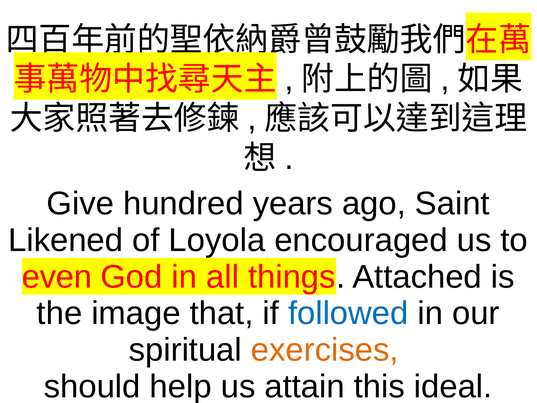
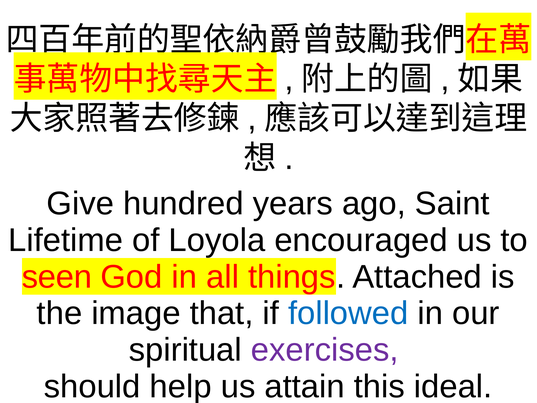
Likened: Likened -> Lifetime (66, 240)
even: even -> seen (57, 277)
exercises colour: orange -> purple (325, 350)
